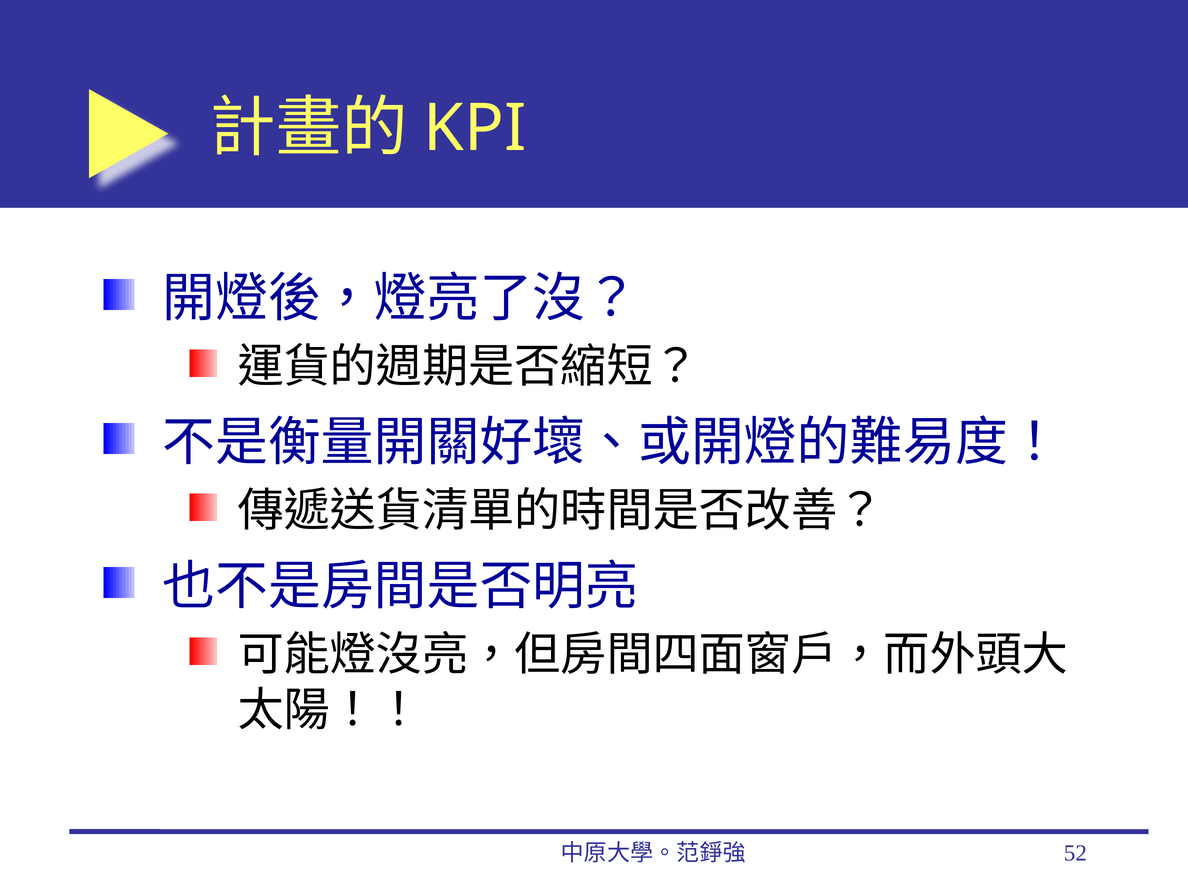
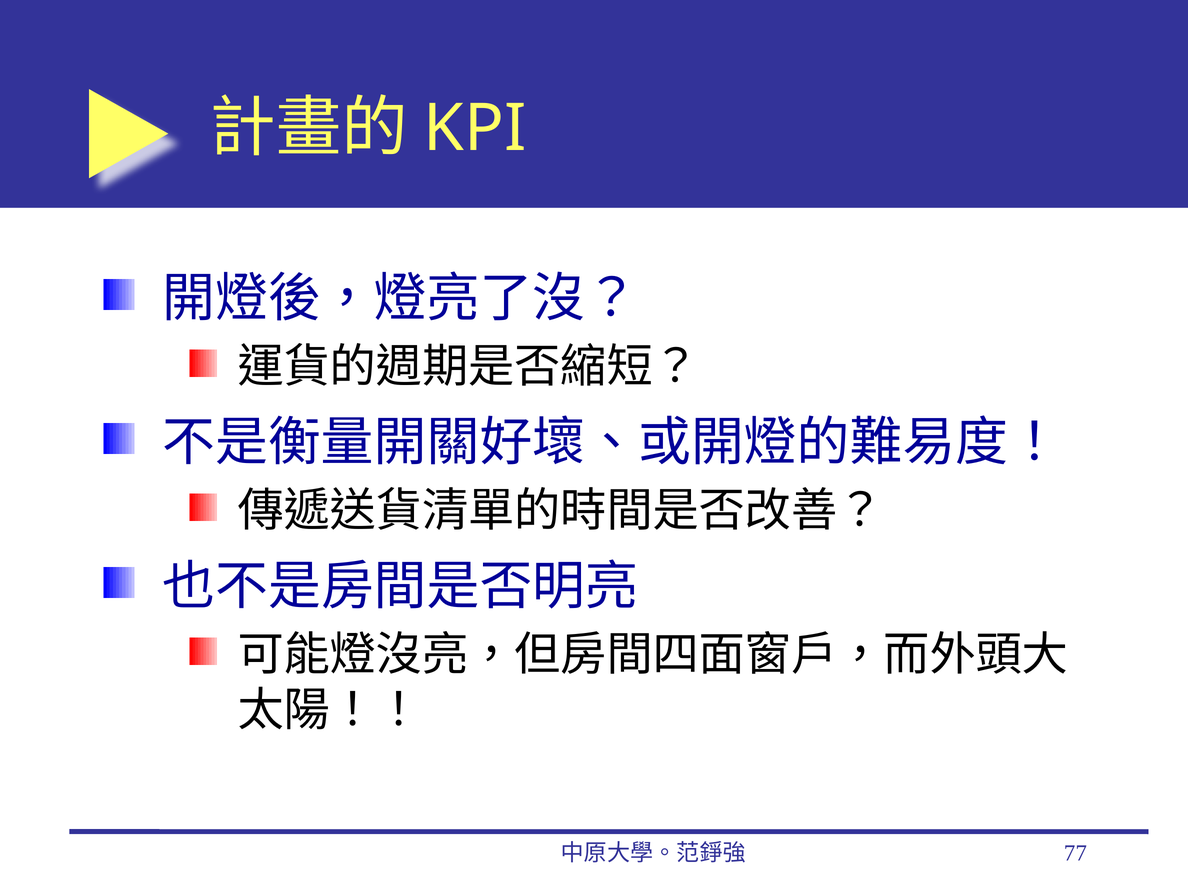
52: 52 -> 77 (1075, 853)
